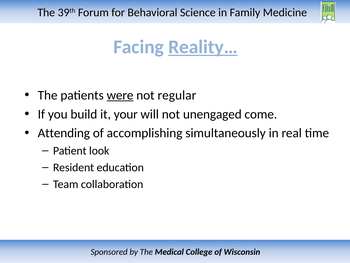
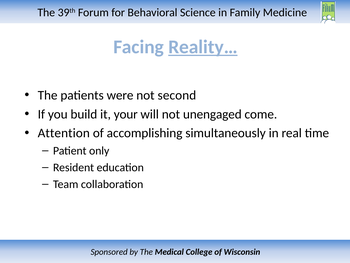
were underline: present -> none (120, 95)
regular: regular -> second (177, 95)
Attending: Attending -> Attention (64, 133)
look: look -> only (99, 150)
